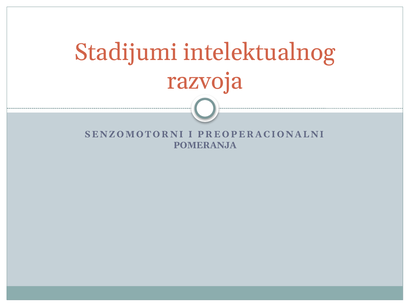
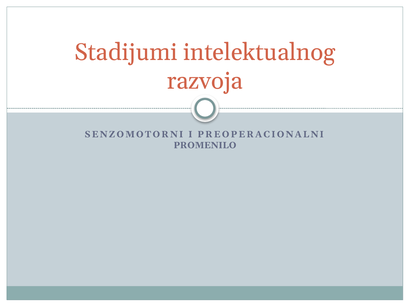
POMERANJA: POMERANJA -> PROMENILO (205, 145)
